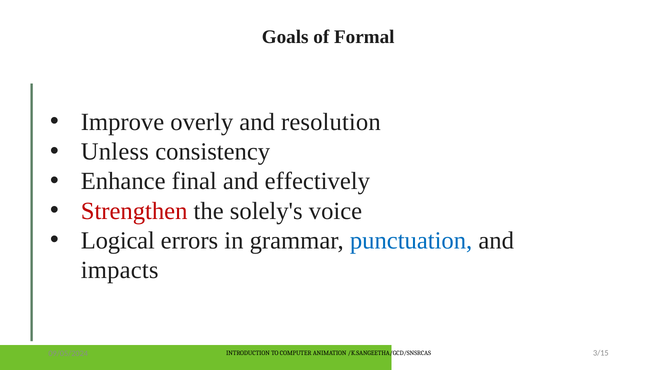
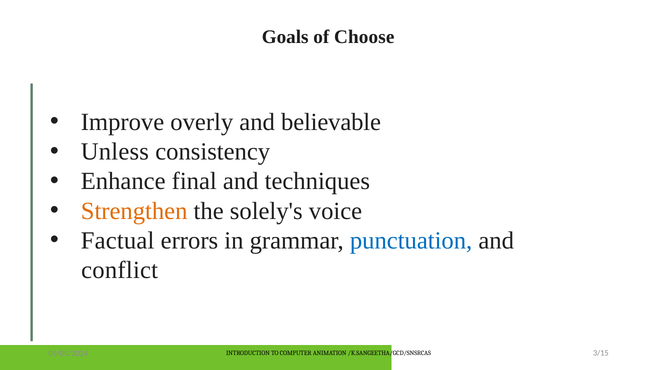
Formal: Formal -> Choose (364, 37)
resolution: resolution -> believable (331, 122)
effectively: effectively -> techniques (317, 181)
Strengthen colour: red -> orange (134, 211)
Logical: Logical -> Factual (118, 240)
impacts: impacts -> conflict (120, 270)
